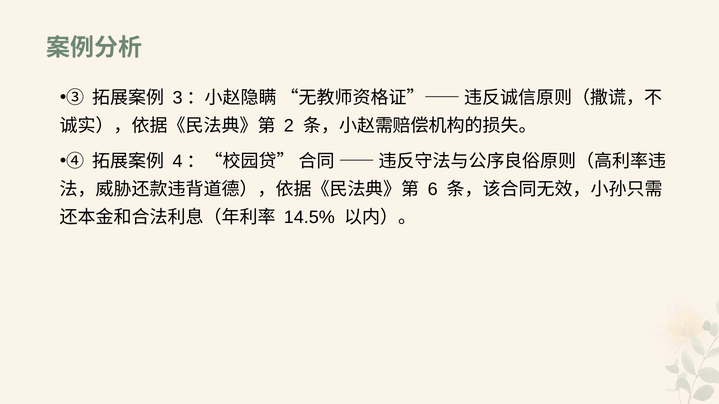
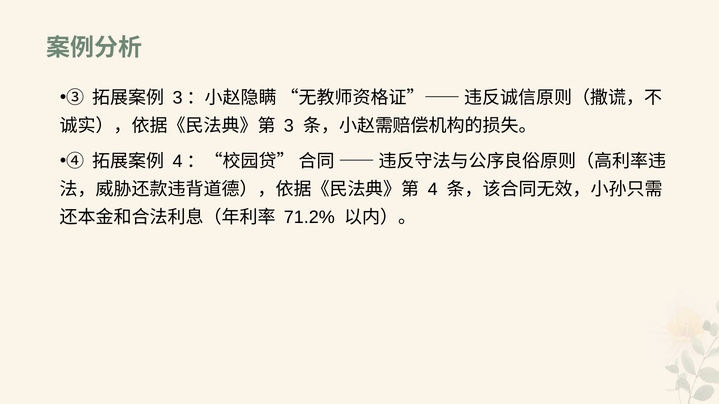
2: 2 -> 3 (289, 126)
6: 6 -> 4 (433, 190)
14.5%: 14.5% -> 71.2% (309, 218)
